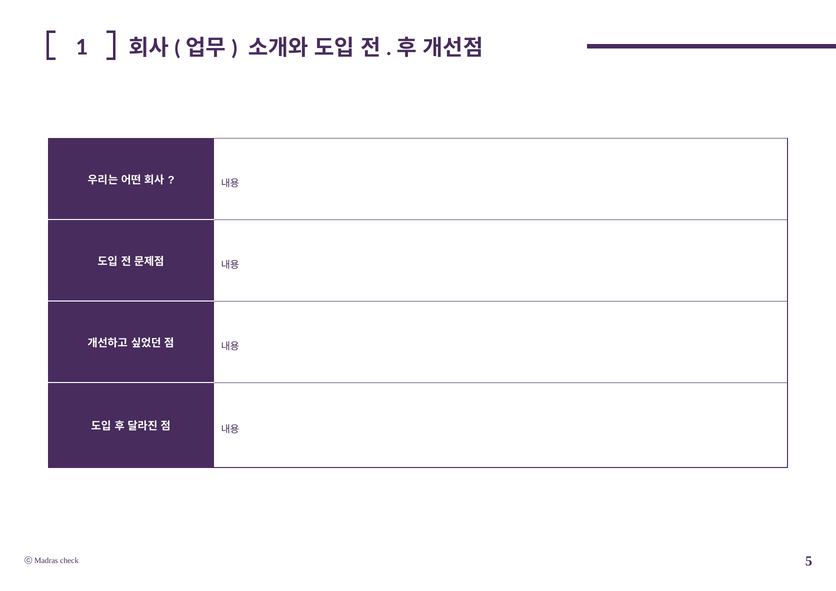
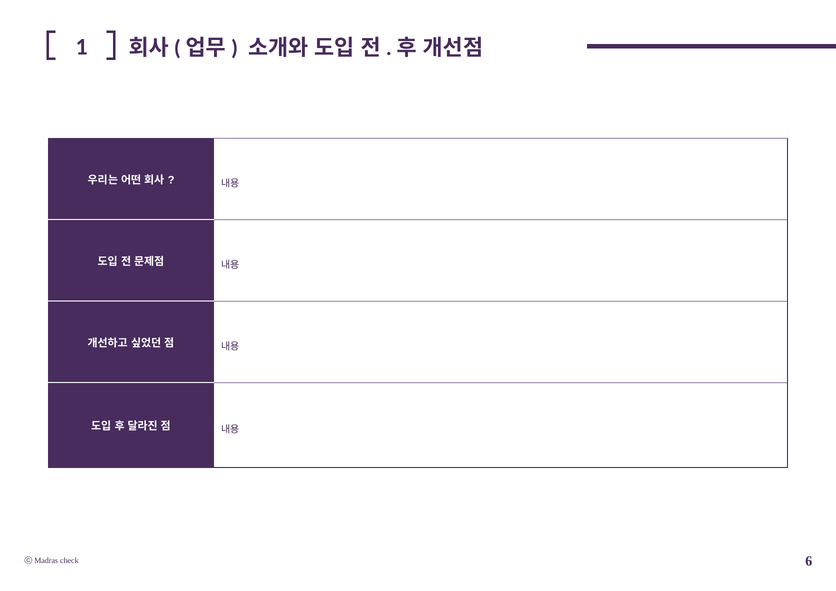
5: 5 -> 6 (809, 561)
